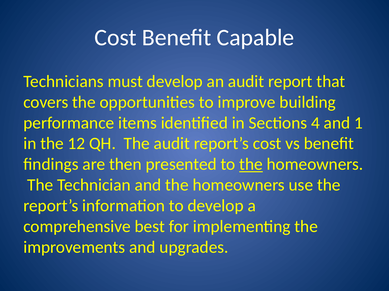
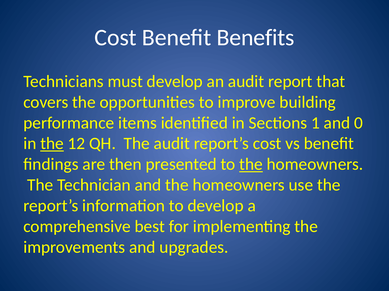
Capable: Capable -> Benefits (256, 38)
4: 4 -> 1 (315, 123)
1: 1 -> 0 (358, 123)
the underline: none -> present (52, 144)
